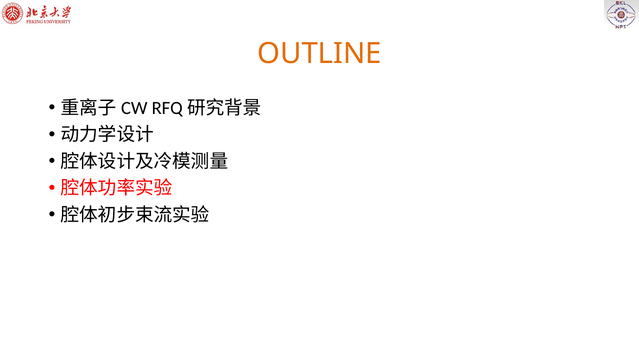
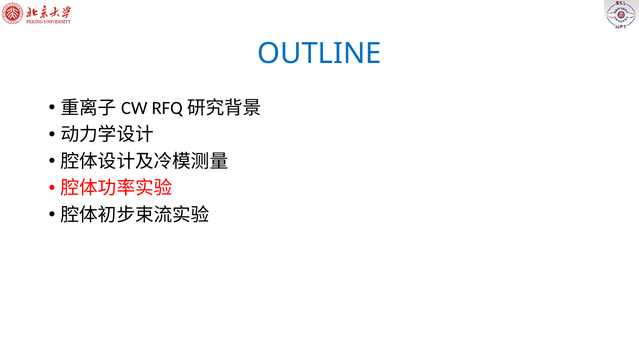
OUTLINE colour: orange -> blue (319, 54)
